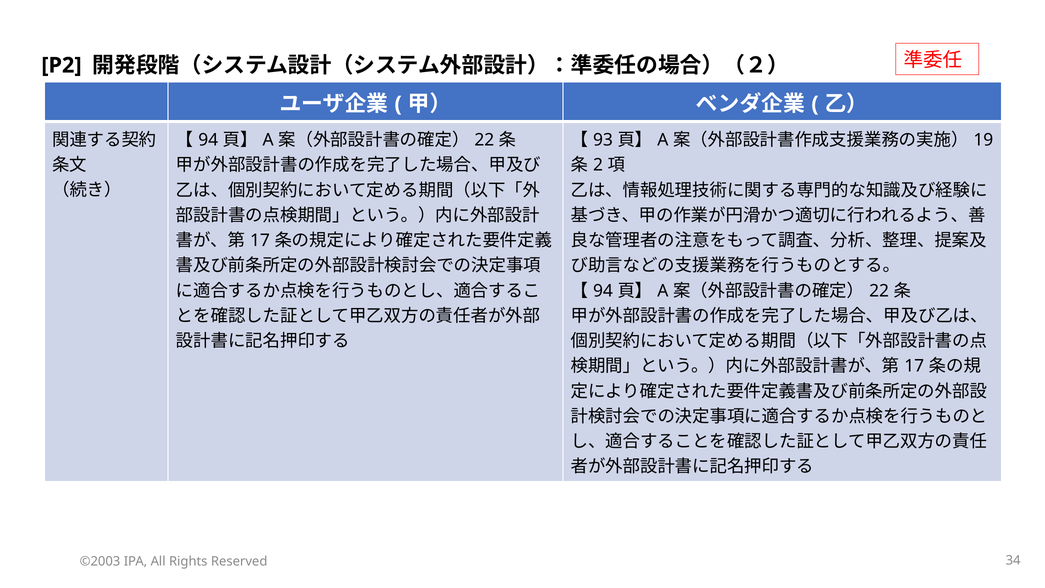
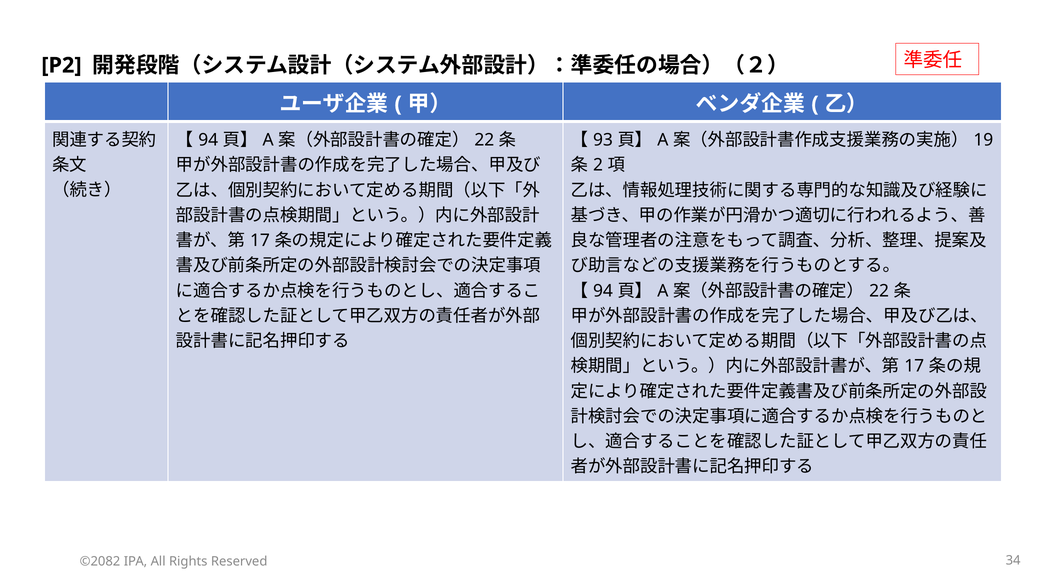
©2003: ©2003 -> ©2082 (100, 561)
